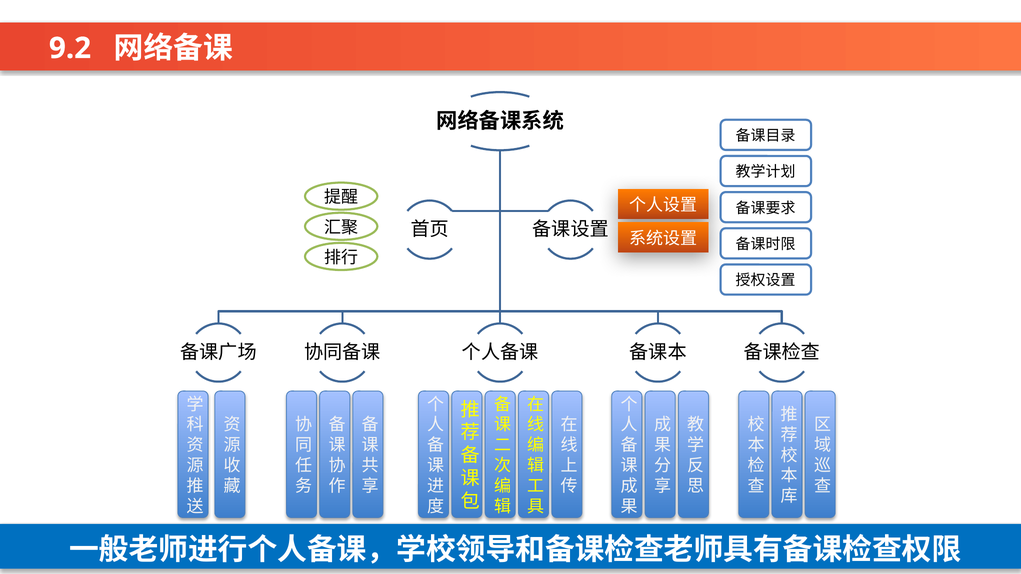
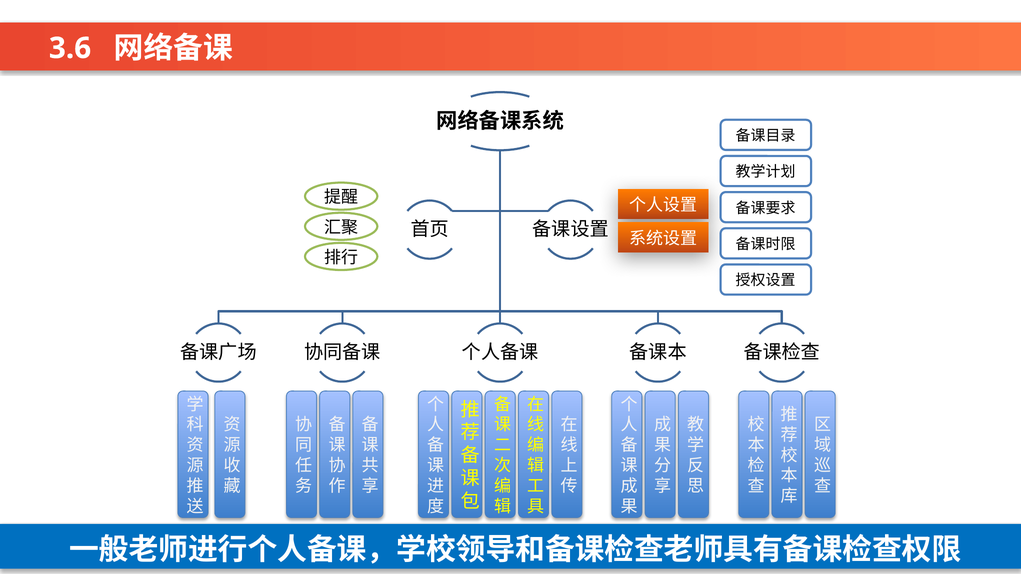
9.2: 9.2 -> 3.6 (70, 48)
